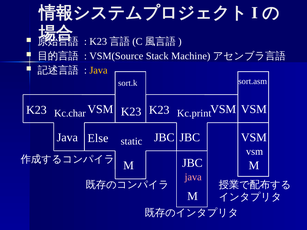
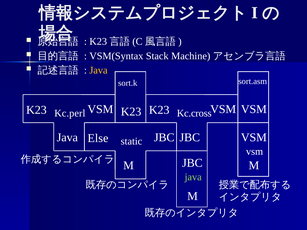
VSM(Source: VSM(Source -> VSM(Syntax (116, 56)
Kc.char: Kc.char -> Kc.perl (70, 113)
Kc.print: Kc.print -> Kc.cross (194, 113)
java colour: pink -> light green (193, 177)
